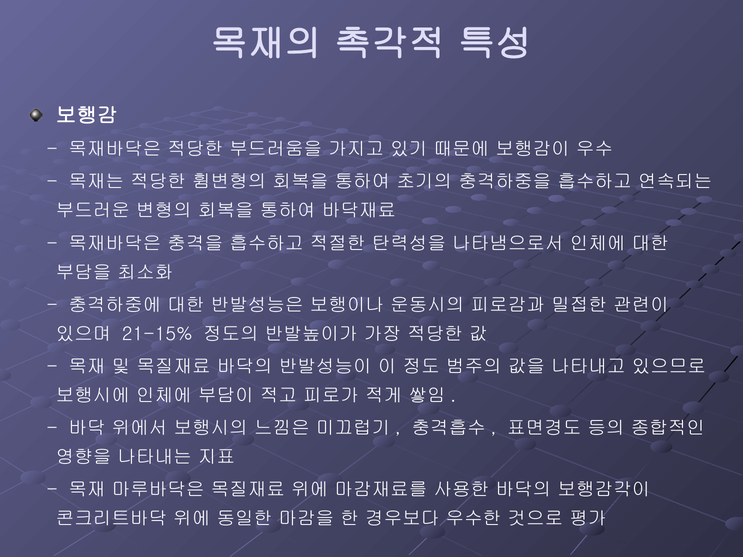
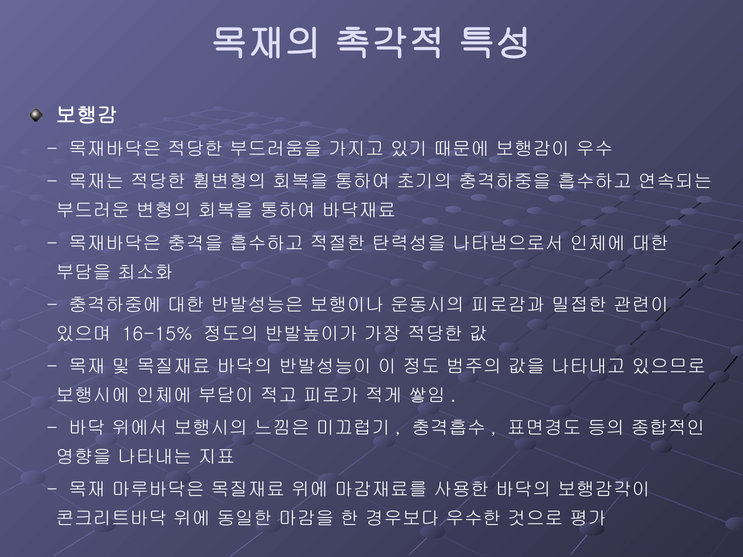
21-15%: 21-15% -> 16-15% (157, 334)
